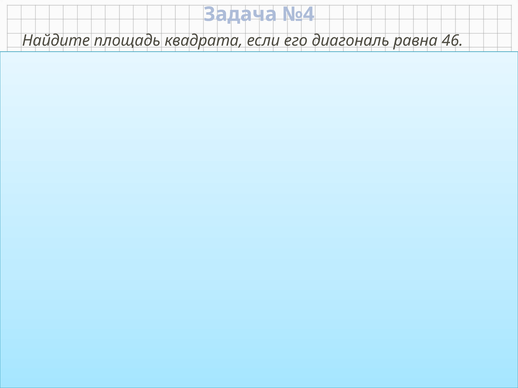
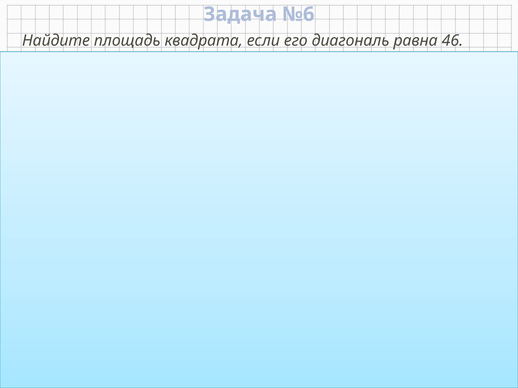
№4: №4 -> №6 (298, 14)
